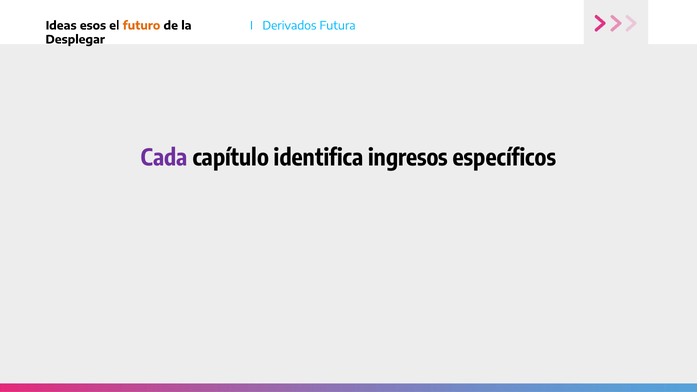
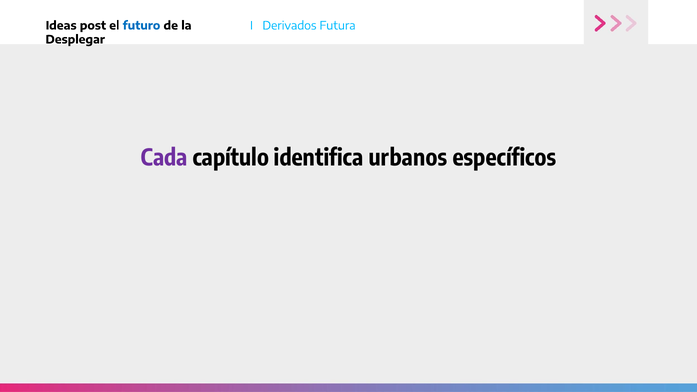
esos: esos -> post (93, 26)
futuro colour: orange -> blue (141, 26)
ingresos: ingresos -> urbanos (408, 158)
